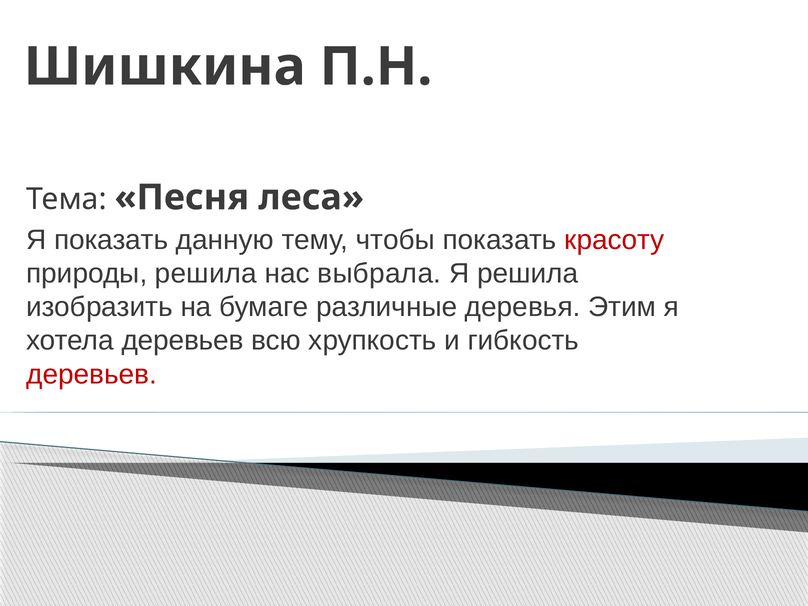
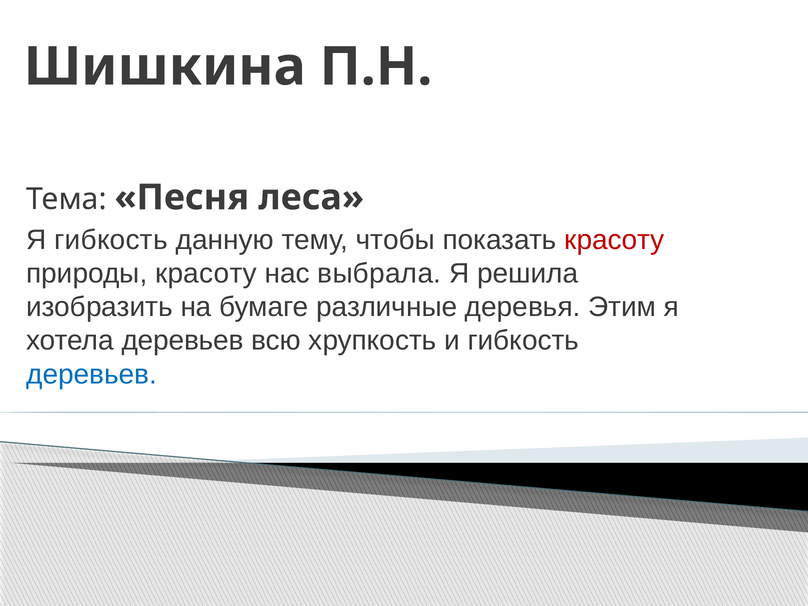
Я показать: показать -> гибкость (111, 240)
природы решила: решила -> красоту (206, 273)
деревьев colour: red -> blue (92, 374)
